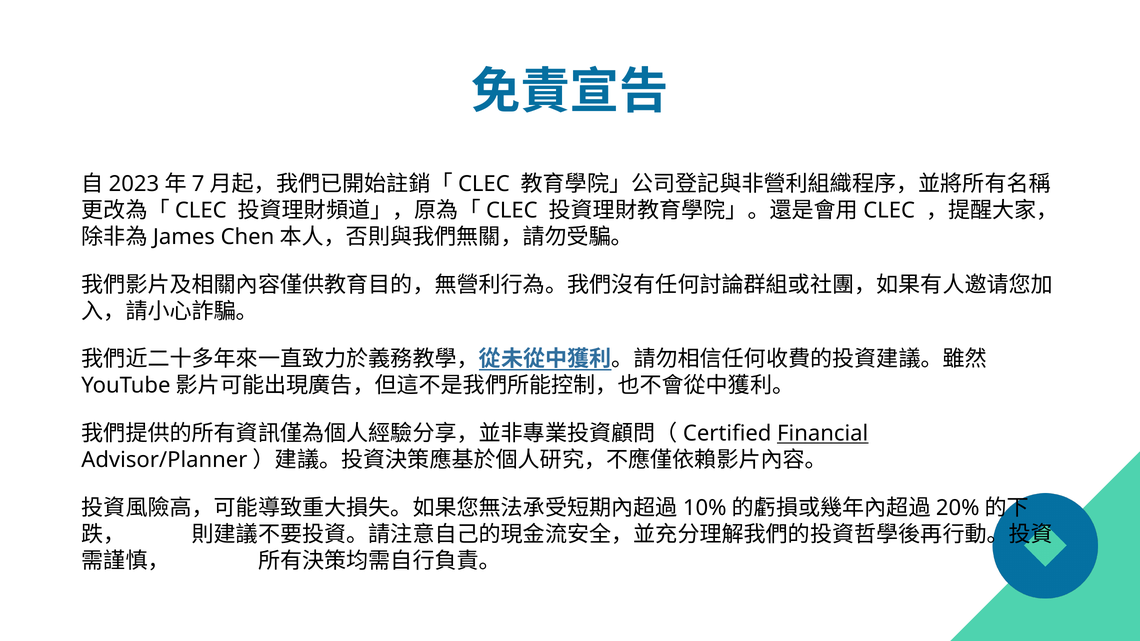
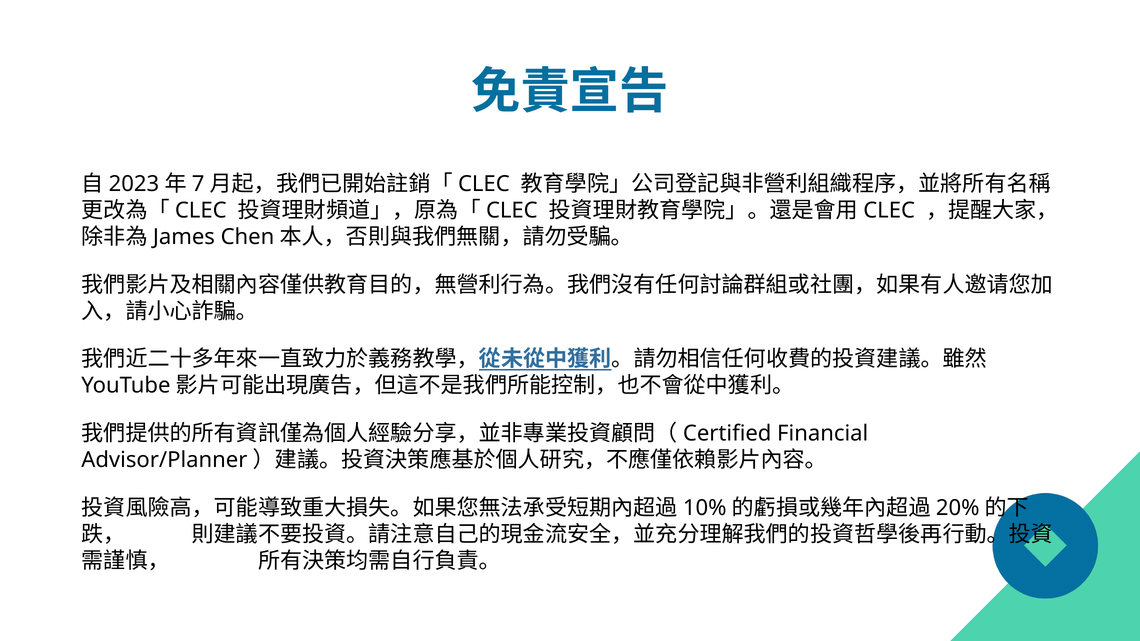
Financial underline: present -> none (823, 434)
